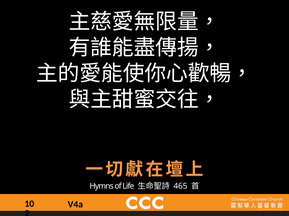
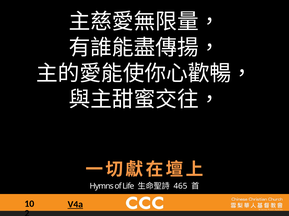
V4a underline: none -> present (75, 205)
